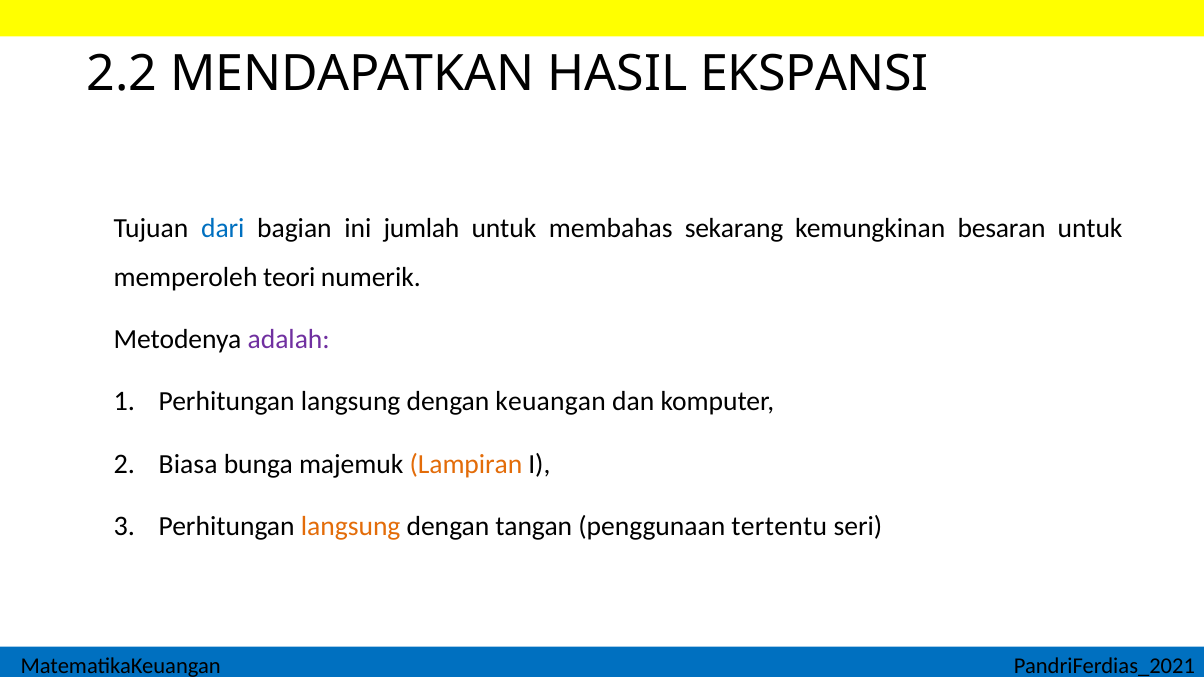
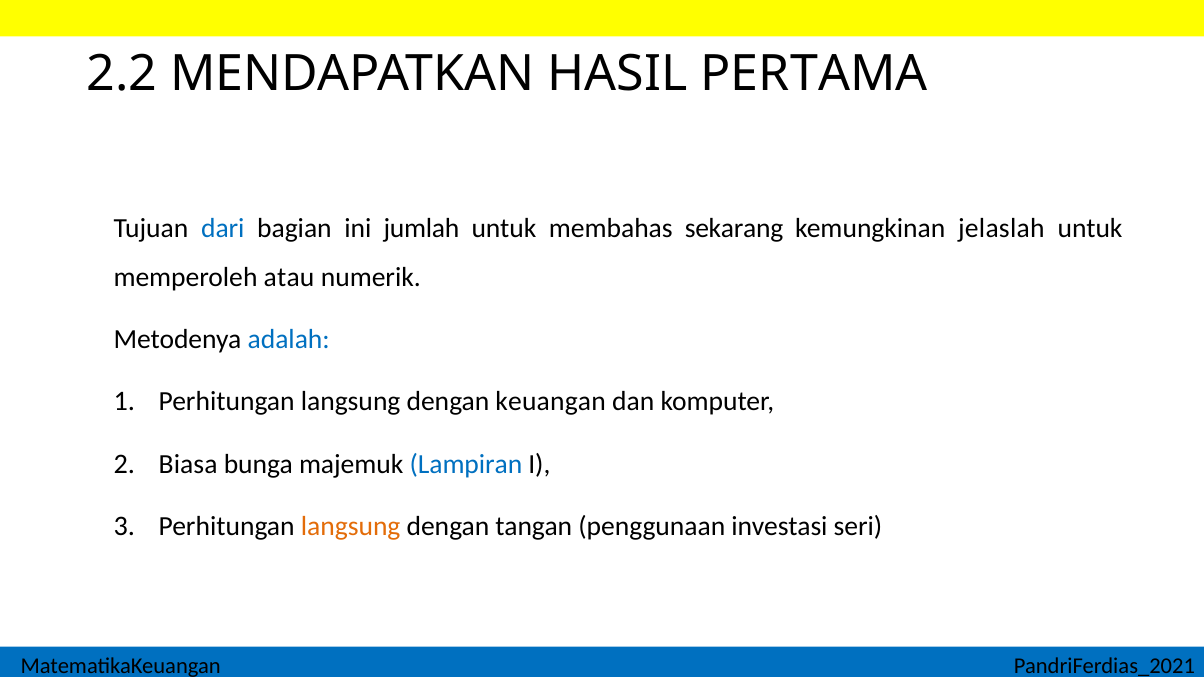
EKSPANSI: EKSPANSI -> PERTAMA (814, 74)
besaran: besaran -> jelaslah (1001, 228)
teori: teori -> atau (289, 278)
adalah colour: purple -> blue (289, 340)
Lampiran colour: orange -> blue (466, 464)
tertentu: tertentu -> investasi (779, 526)
